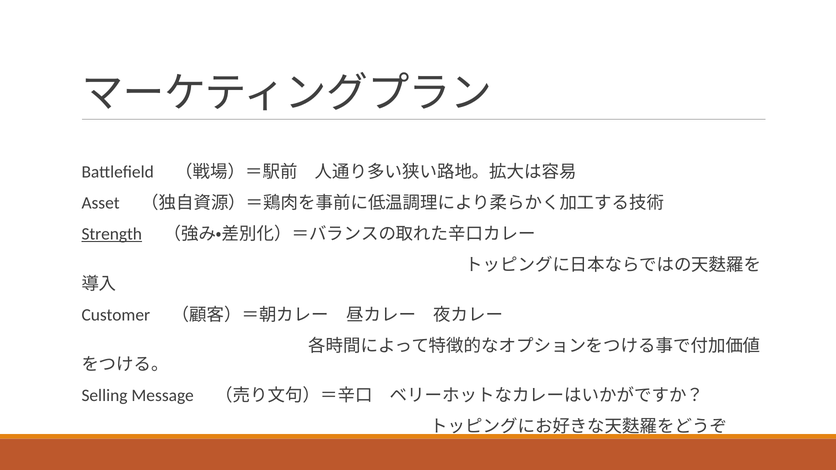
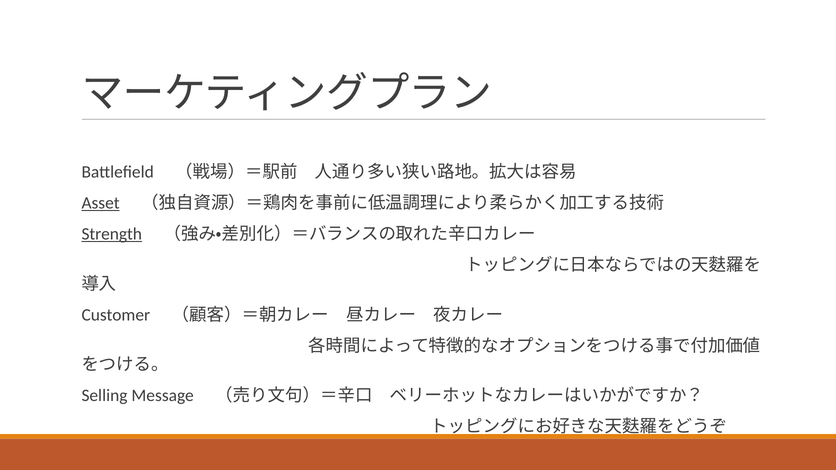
Asset underline: none -> present (101, 203)
